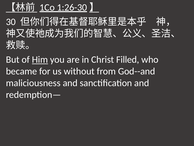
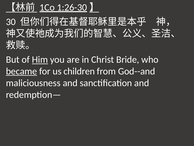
Filled: Filled -> Bride (128, 59)
became underline: none -> present (21, 71)
without: without -> children (79, 71)
